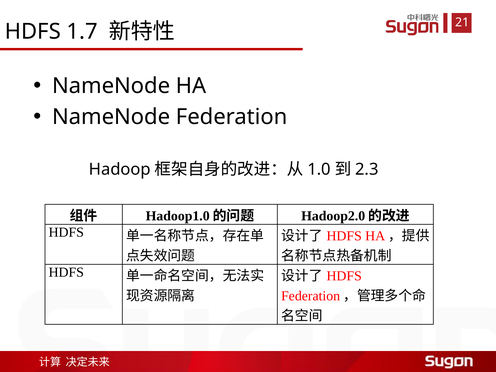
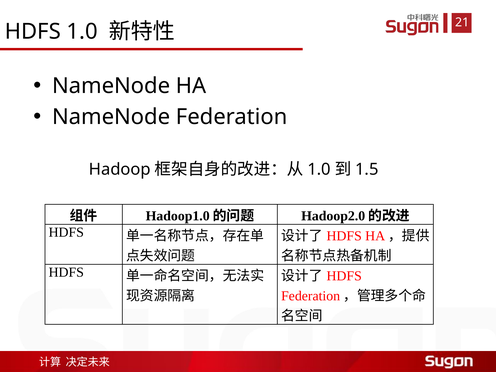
HDFS 1.7: 1.7 -> 1.0 (82, 32)
2.3: 2.3 -> 1.5 (367, 169)
